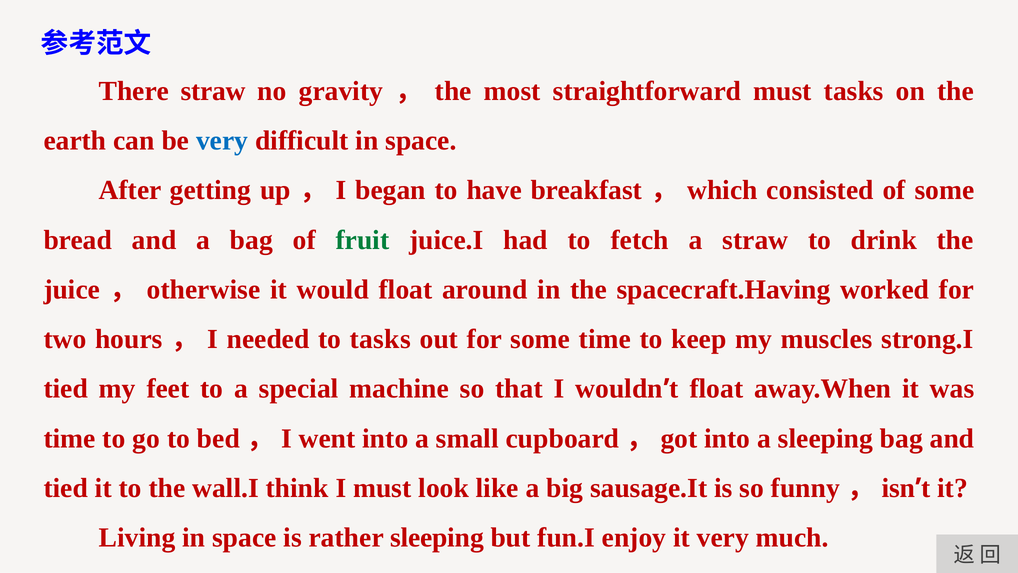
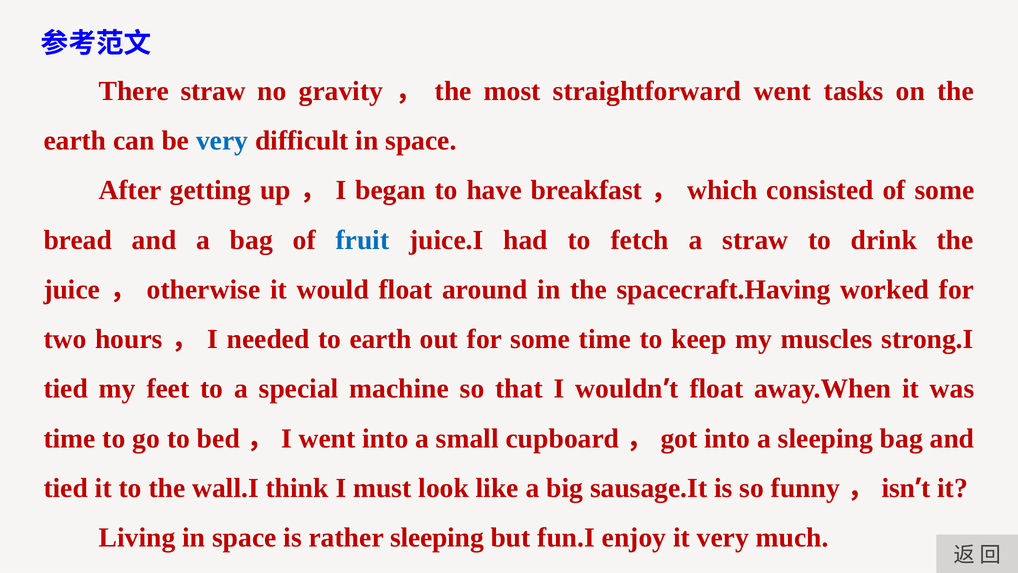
straightforward must: must -> went (782, 91)
fruit colour: green -> blue (362, 240)
to tasks: tasks -> earth (381, 339)
